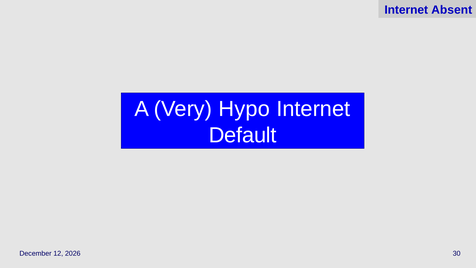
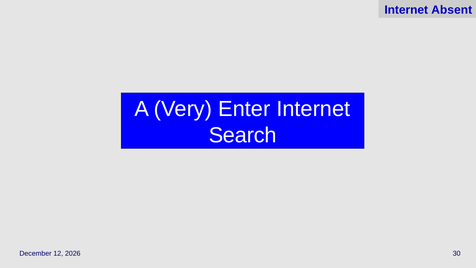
Hypo: Hypo -> Enter (244, 109)
Default: Default -> Search (243, 135)
